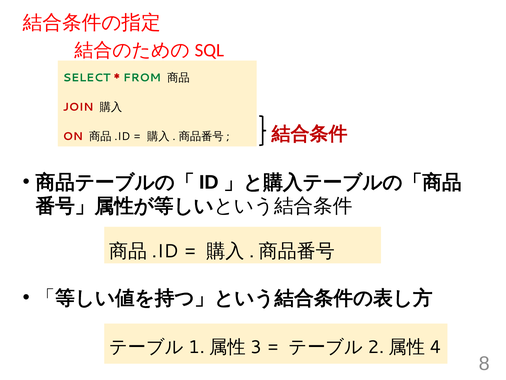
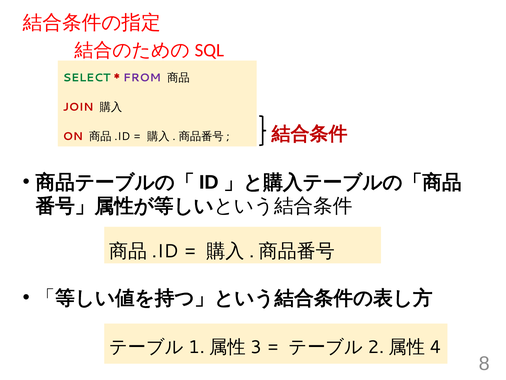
FROM colour: green -> purple (142, 78)
